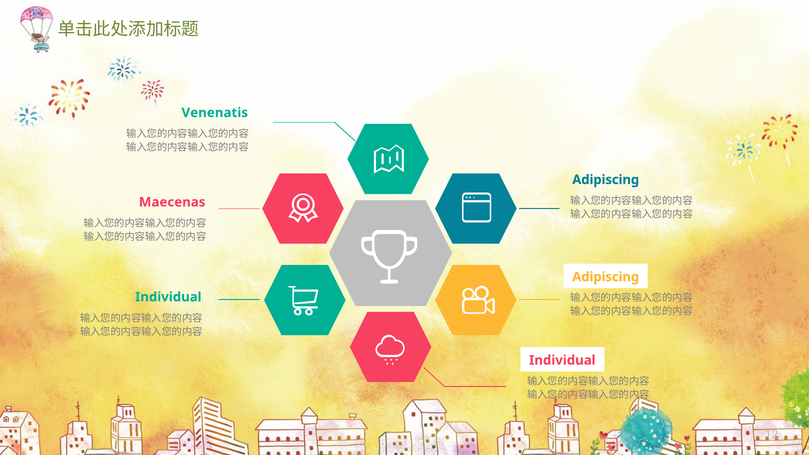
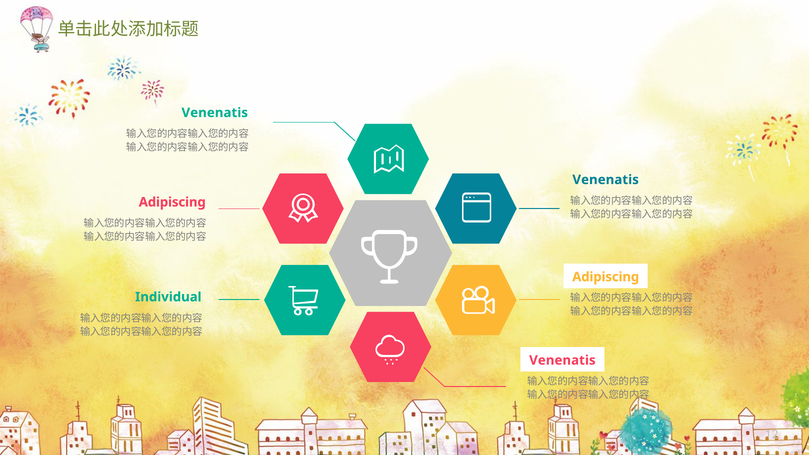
Adipiscing: Adipiscing -> Venenatis (606, 180)
Maecenas: Maecenas -> Adipiscing (172, 202)
Individual: Individual -> Venenatis (562, 360)
